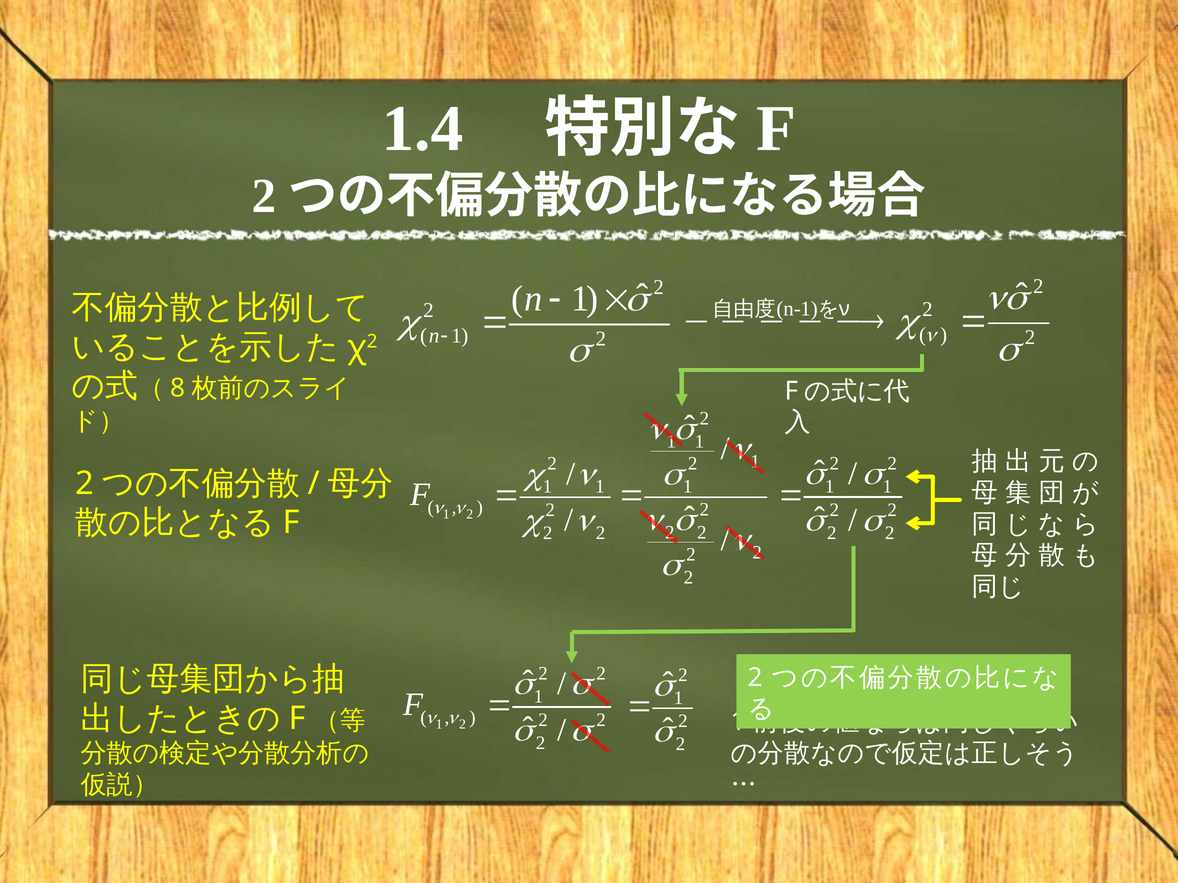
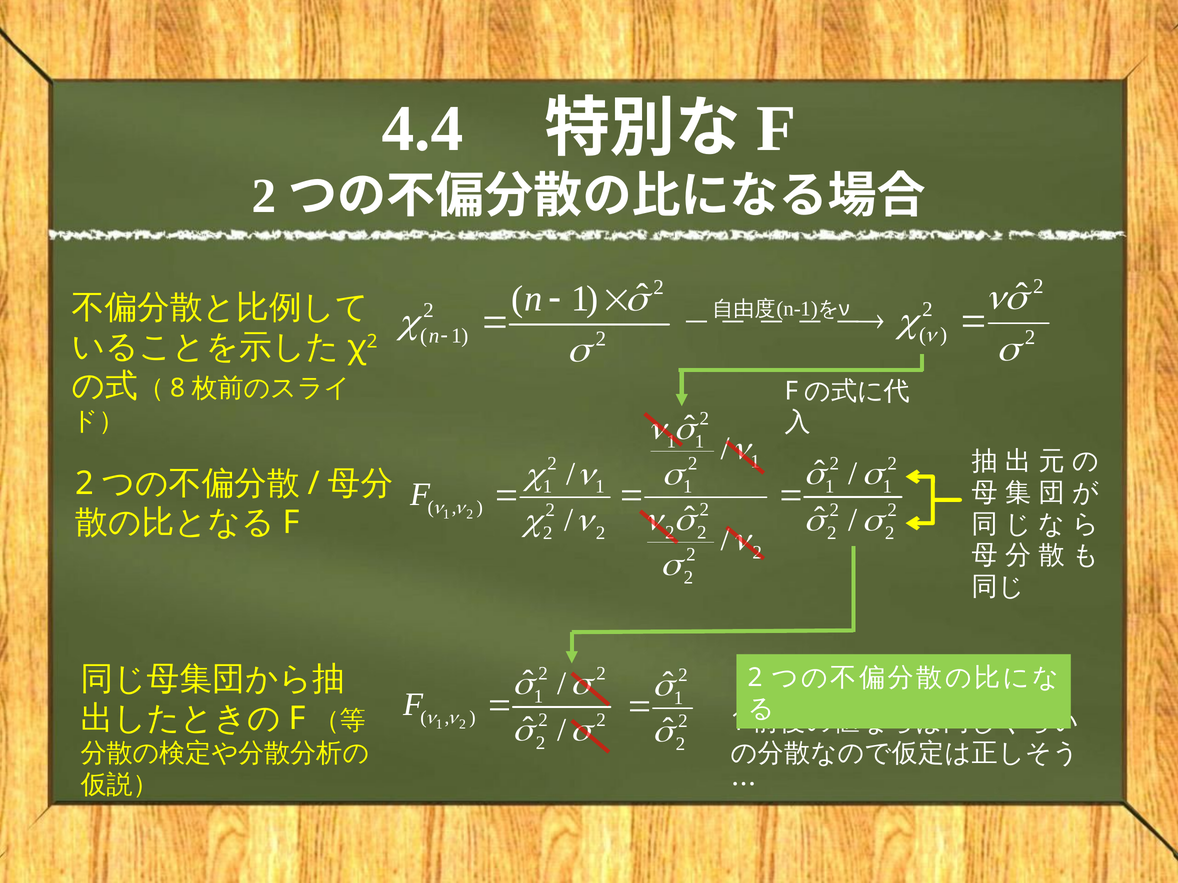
1.4: 1.4 -> 4.4 (423, 129)
